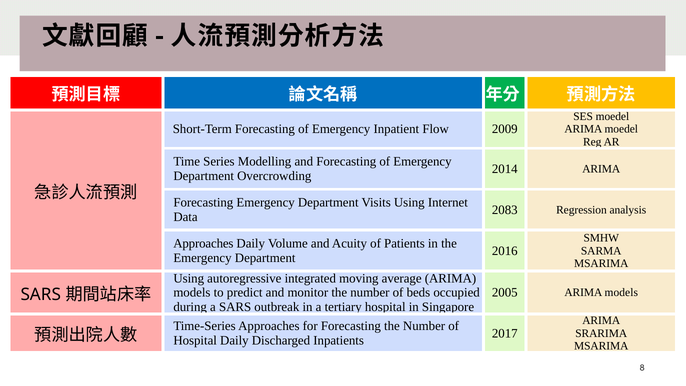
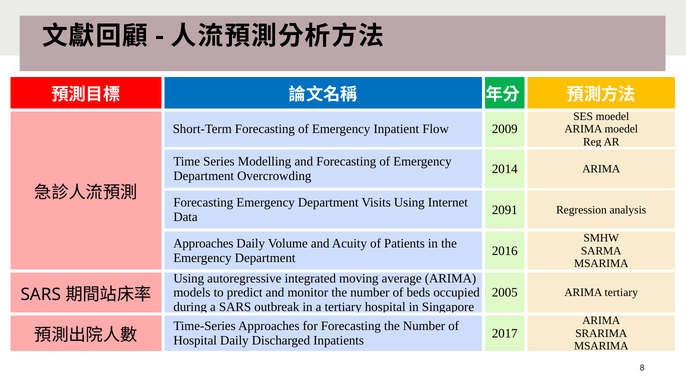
2083: 2083 -> 2091 (505, 210)
2005 ARIMA models: models -> tertiary (621, 293)
